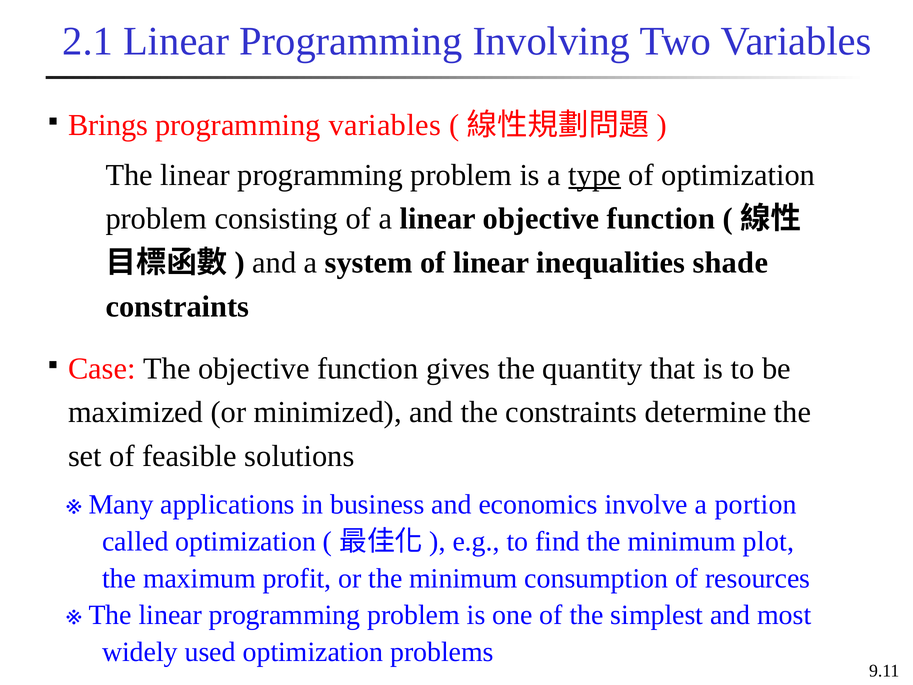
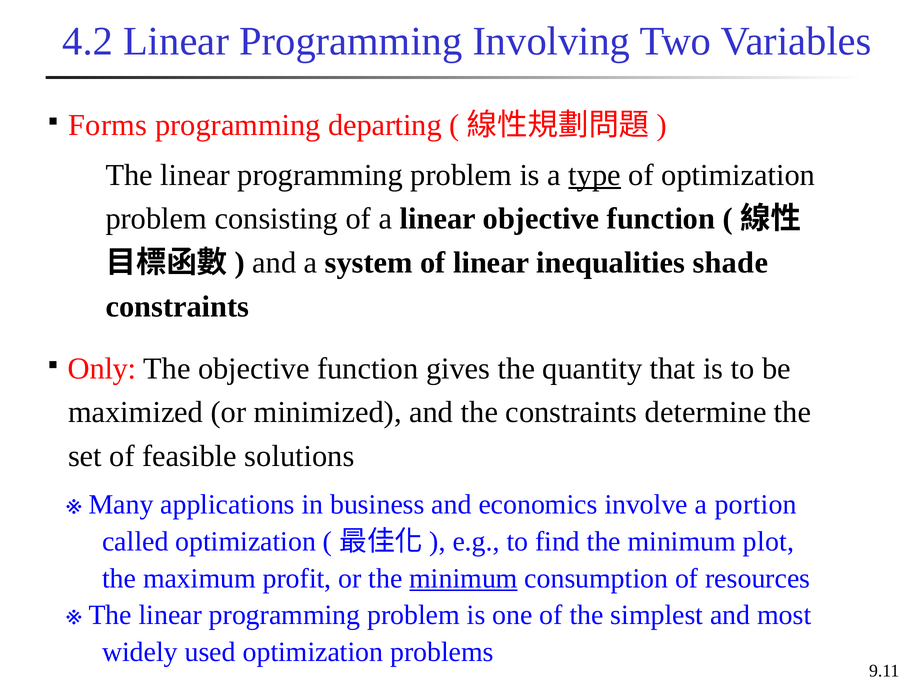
2.1: 2.1 -> 4.2 (88, 42)
Brings: Brings -> Forms (108, 125)
programming variables: variables -> departing (385, 125)
Case: Case -> Only (102, 368)
minimum underline: none -> present (463, 578)
